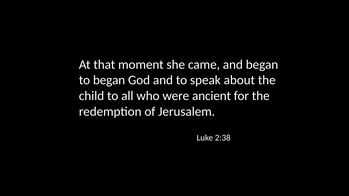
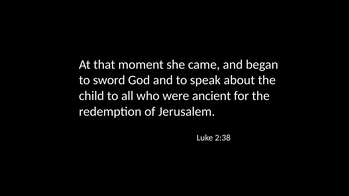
to began: began -> sword (109, 80)
